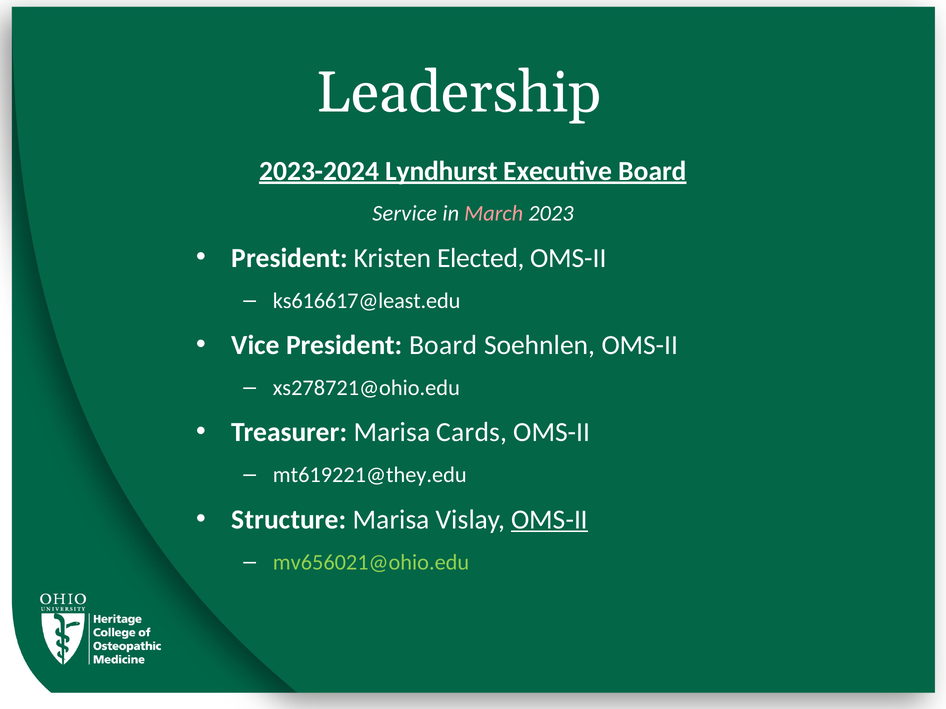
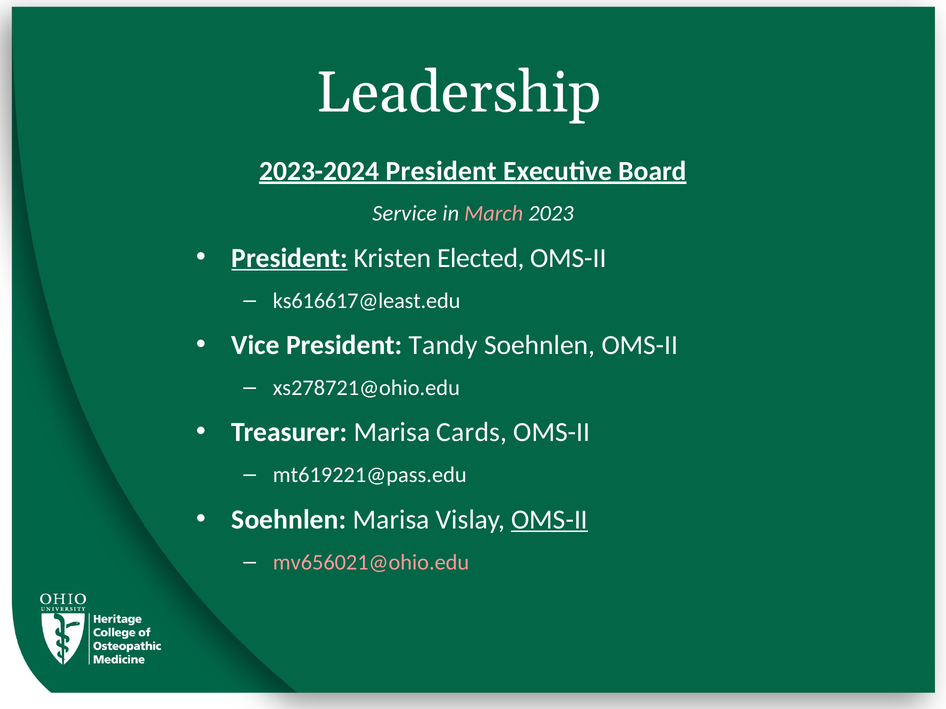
2023-2024 Lyndhurst: Lyndhurst -> President (441, 171)
President underline: none -> present (290, 258)
President Board: Board -> Tandy (443, 345)
mt619221@they.edu: mt619221@they.edu -> mt619221@pass.edu (370, 475)
Structure: Structure -> Soehnlen (289, 520)
mv656021@ohio.edu colour: light green -> pink (371, 563)
